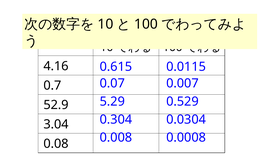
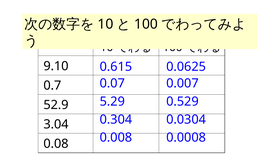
4.16: 4.16 -> 9.10 (56, 66)
0.0115: 0.0115 -> 0.0625 (186, 67)
